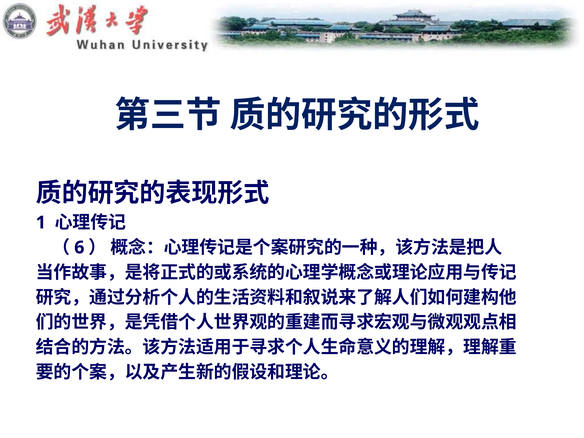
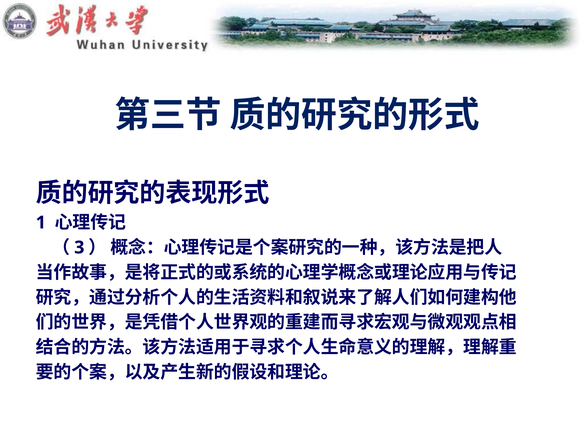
6: 6 -> 3 (79, 248)
